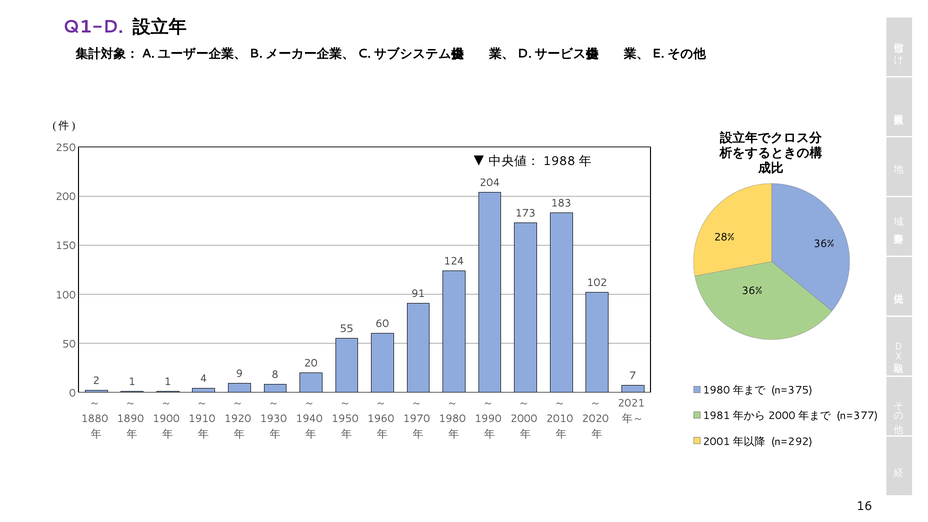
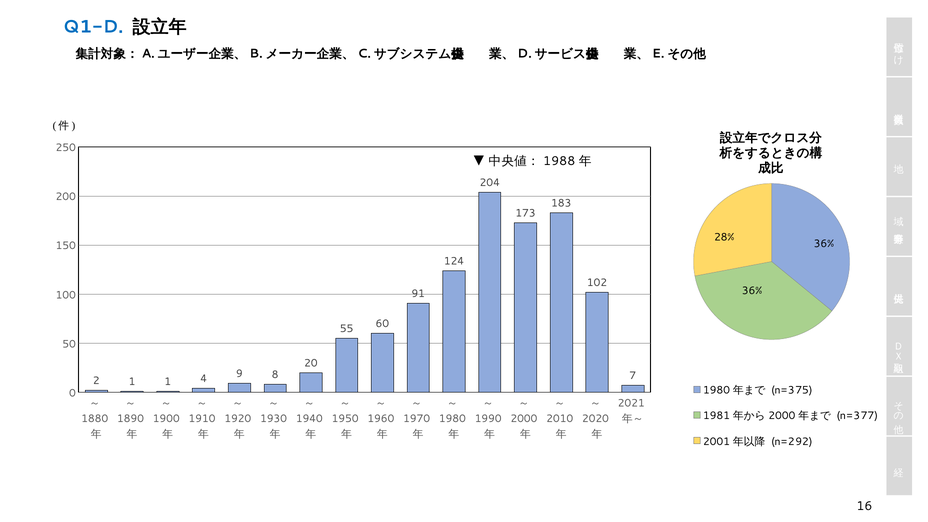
Q1-D colour: purple -> blue (93, 27)
